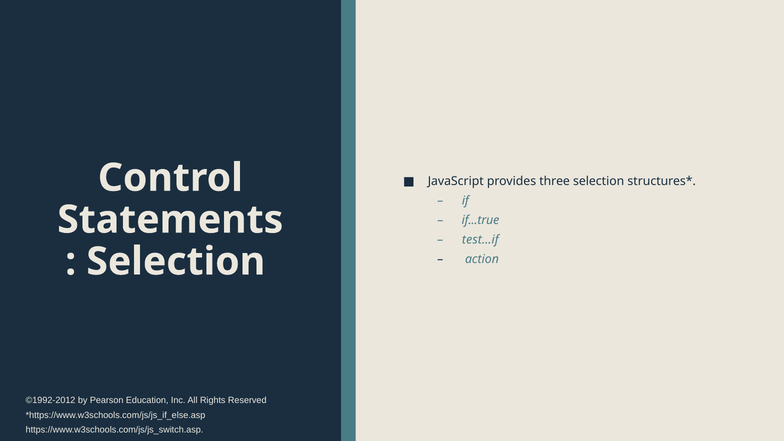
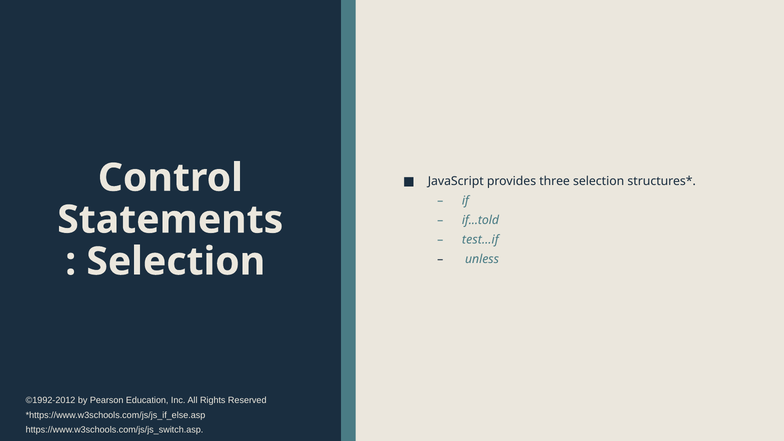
if...true: if...true -> if...told (480, 220)
action: action -> unless (482, 259)
